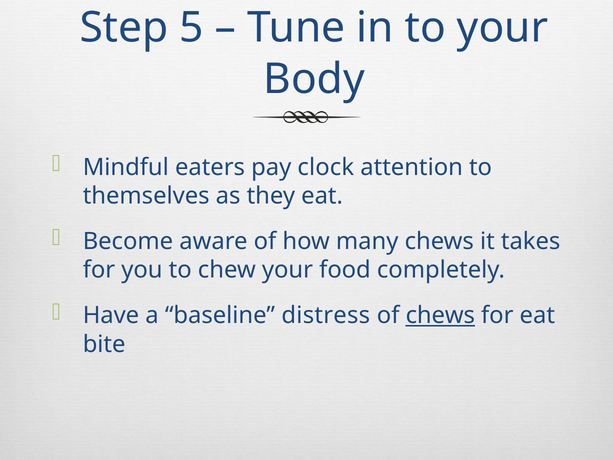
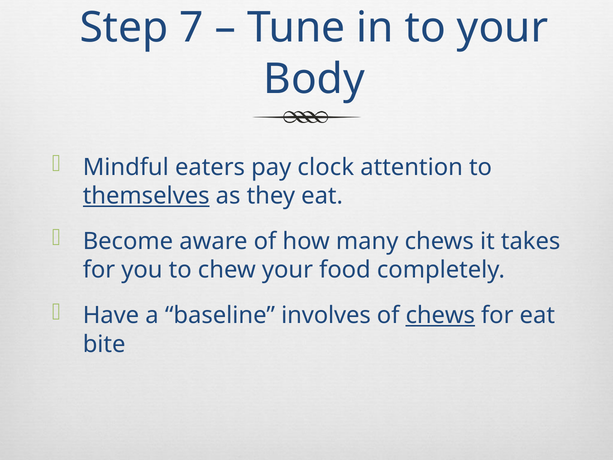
5: 5 -> 7 (192, 28)
themselves underline: none -> present (146, 196)
distress: distress -> involves (326, 315)
